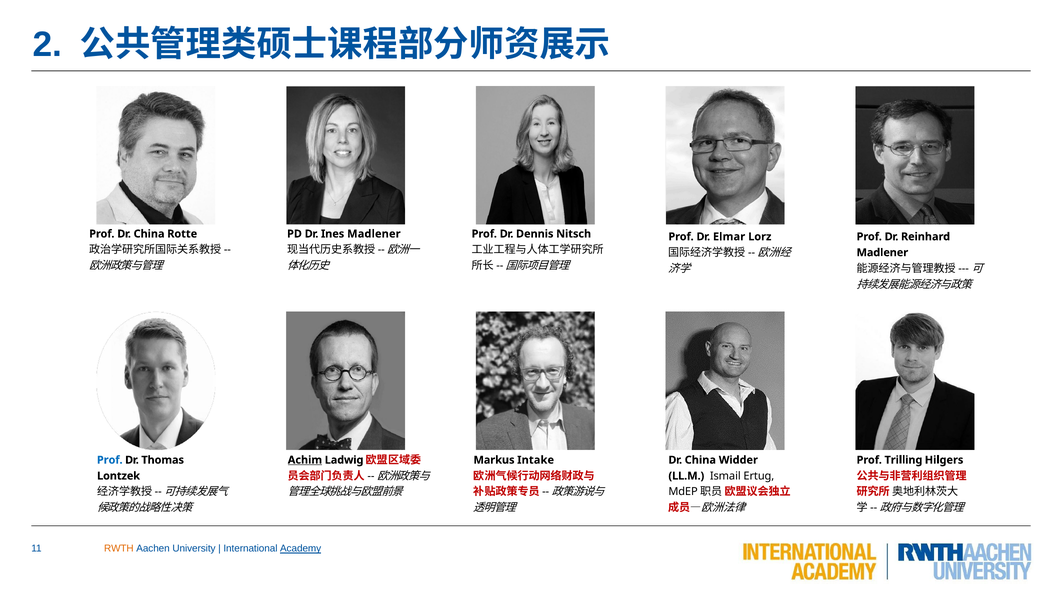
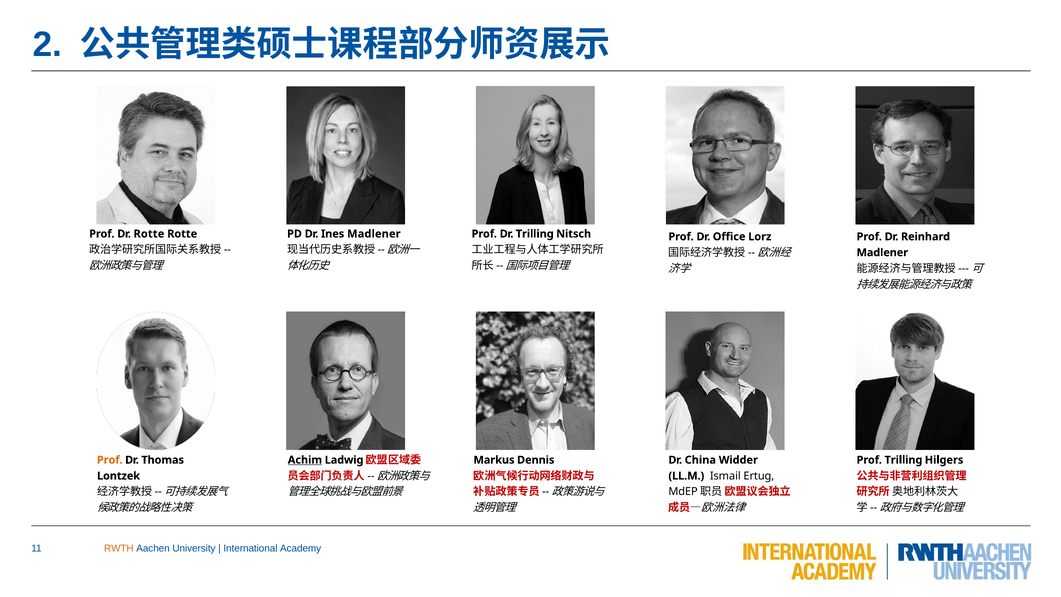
Prof Dr China: China -> Rotte (149, 234)
Dr Dennis: Dennis -> Trilling (535, 234)
Elmar: Elmar -> Office (729, 237)
Prof colour: blue -> orange (110, 460)
Intake: Intake -> Dennis (536, 460)
Academy underline: present -> none (301, 549)
